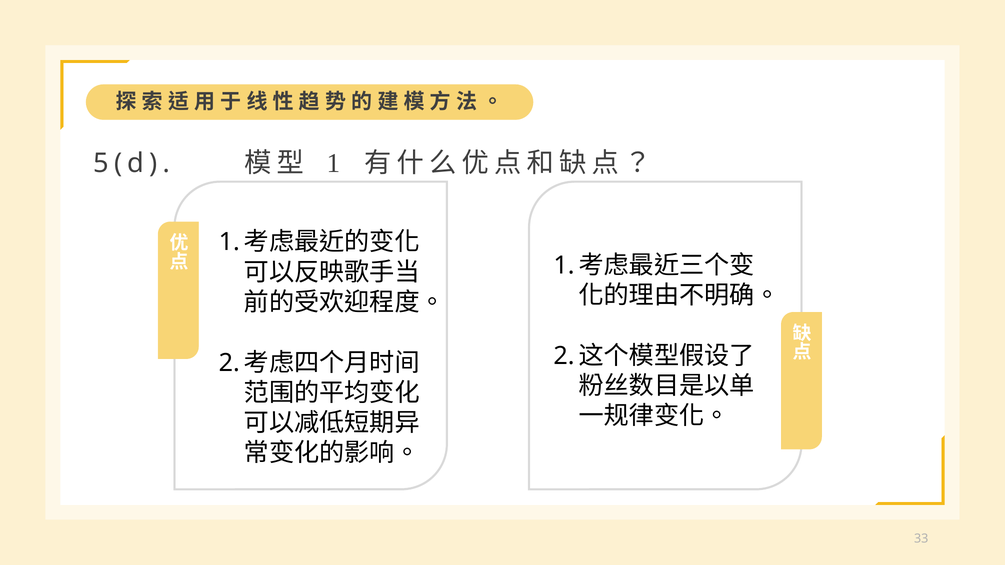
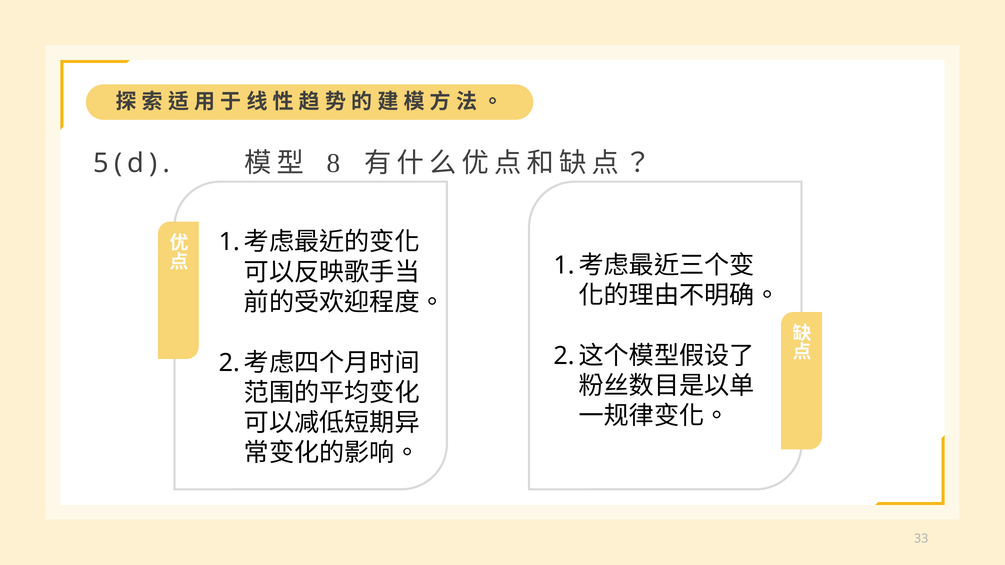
1: 1 -> 8 (334, 163)
